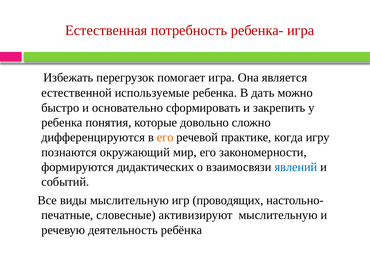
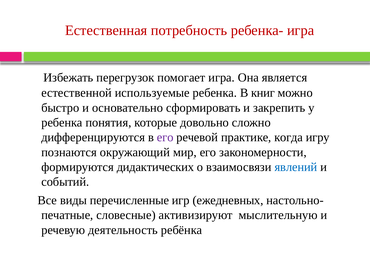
дать: дать -> книг (263, 93)
его colour: orange -> purple (165, 137)
виды мыслительную: мыслительную -> перечисленные (129, 200)
проводящих: проводящих -> ежедневных (228, 200)
